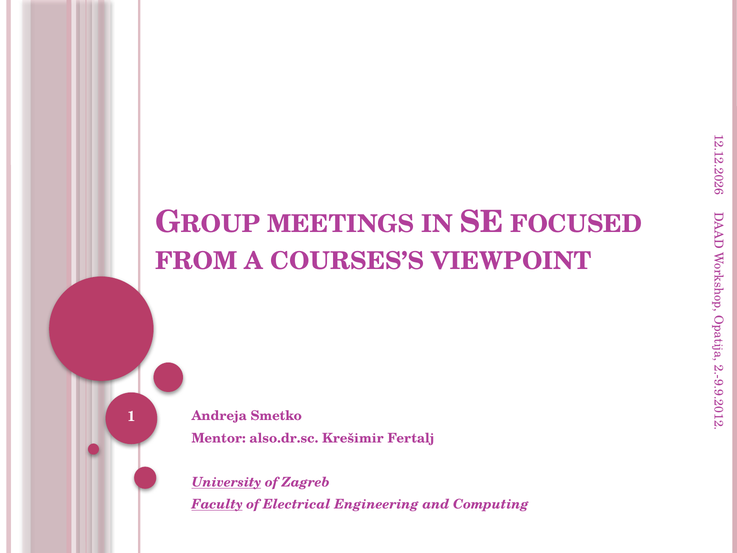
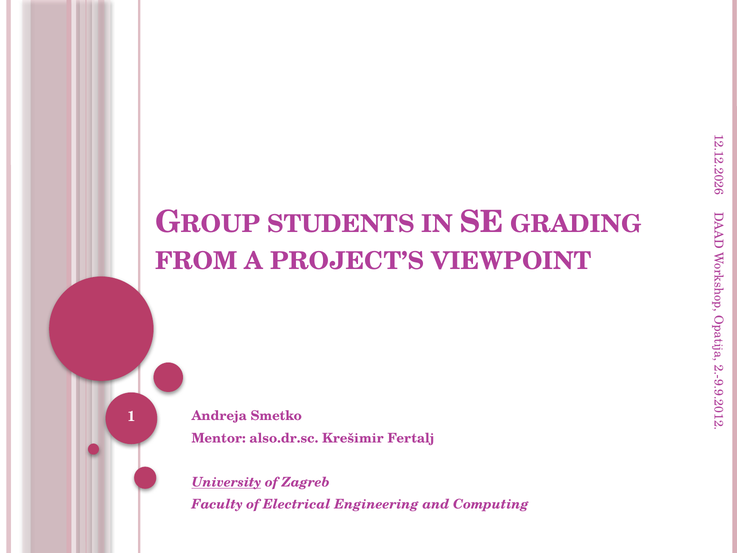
MEETINGS: MEETINGS -> STUDENTS (341, 224)
FOCUSED: FOCUSED -> GRADING (576, 224)
COURSES’S: COURSES’S -> PROJECT’S (347, 261)
Faculty underline: present -> none (217, 504)
